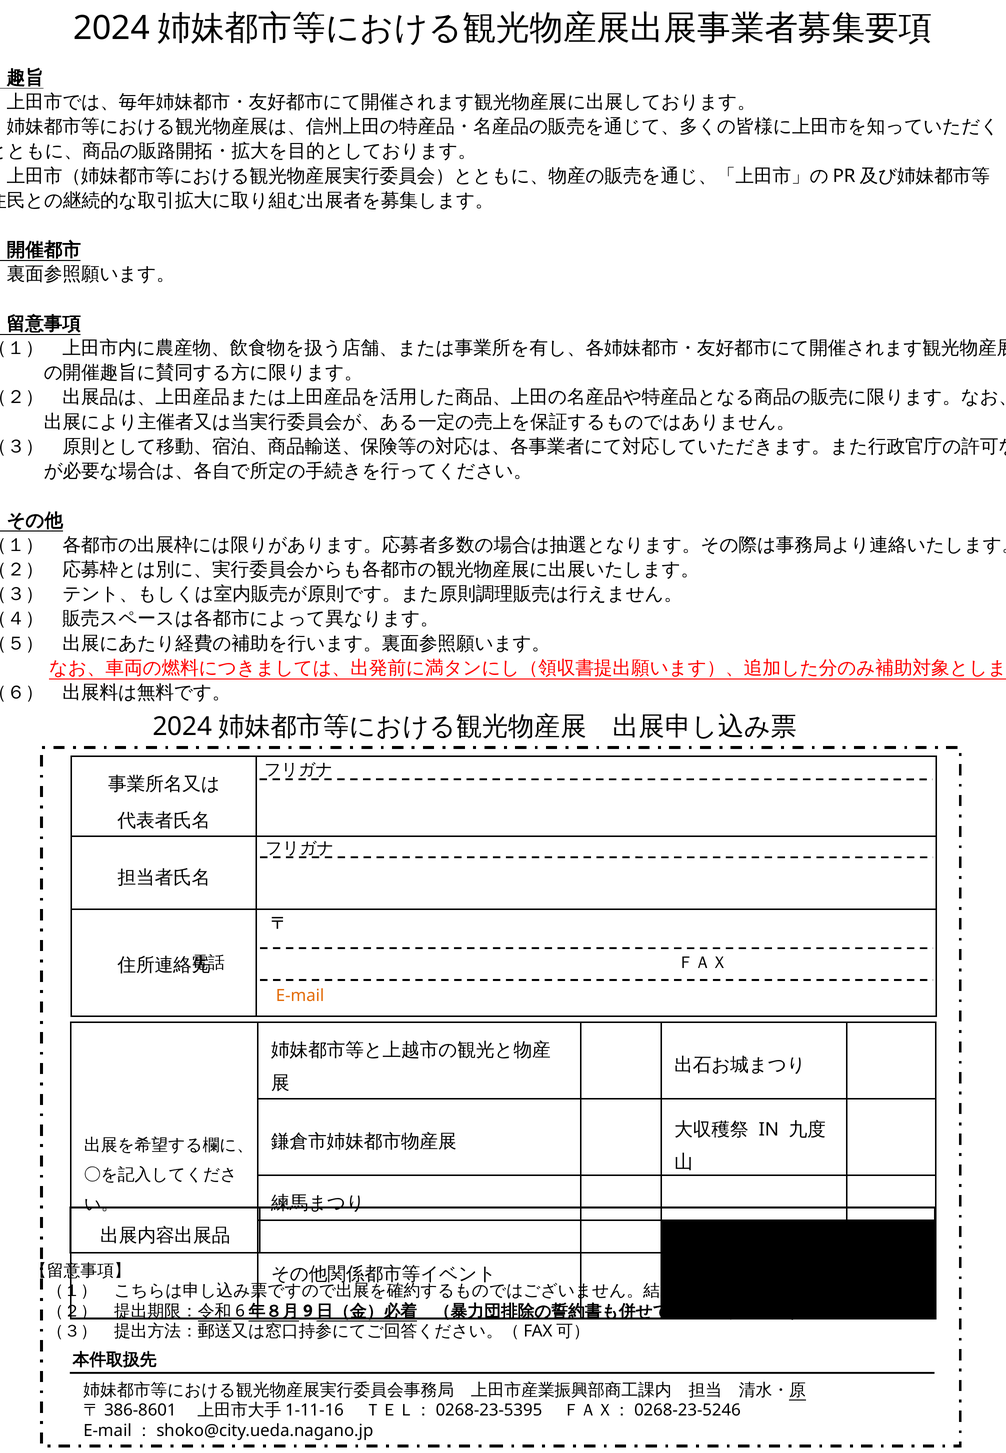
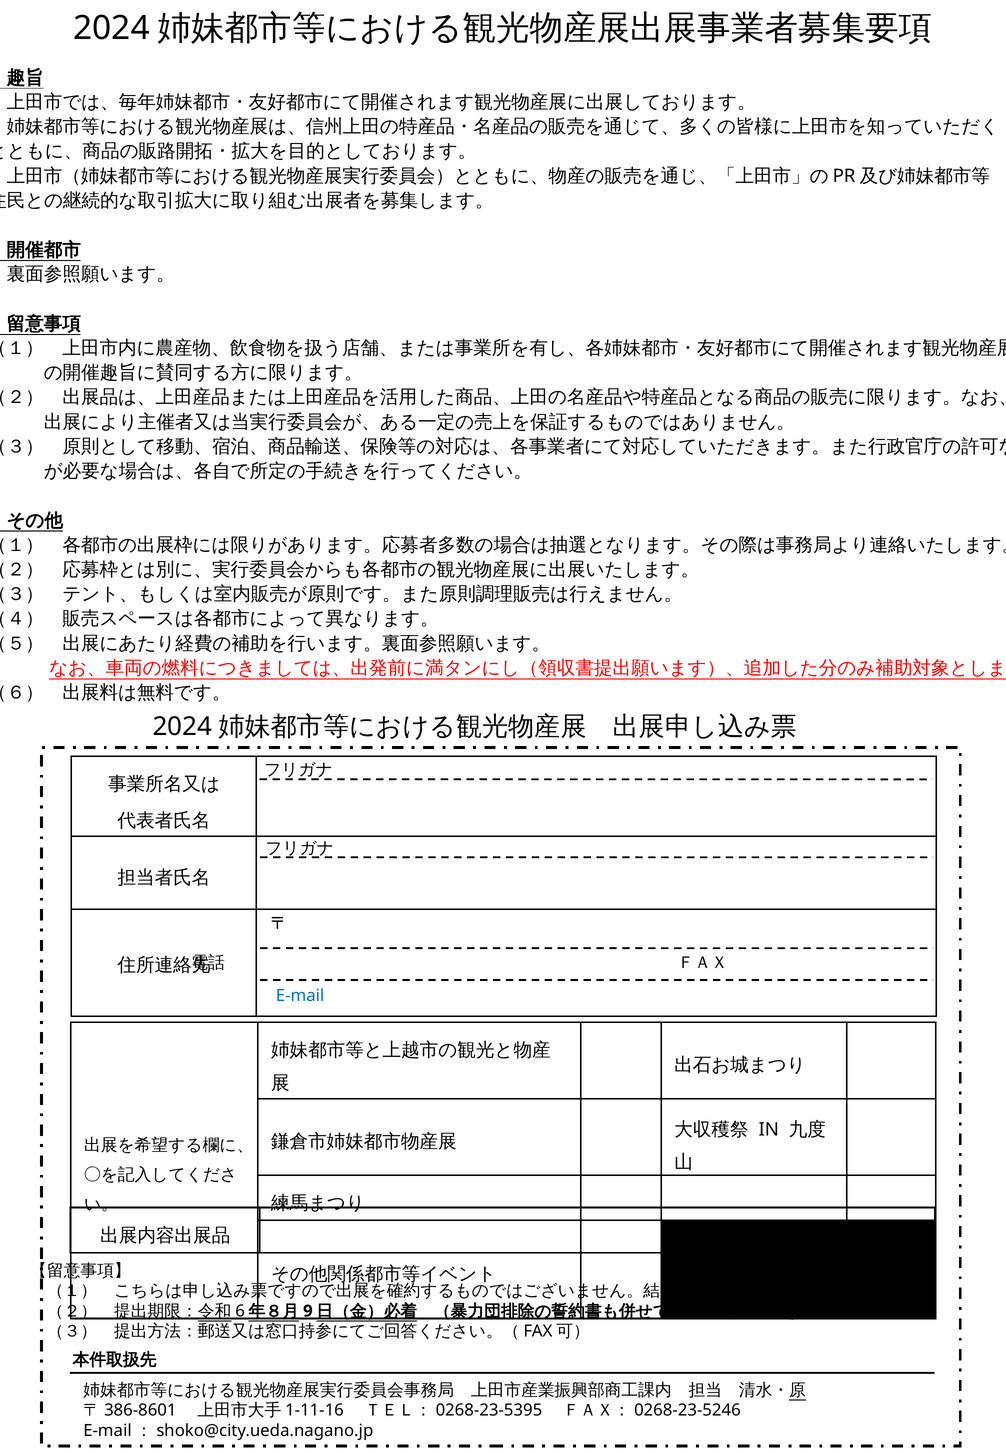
E-mail colour: orange -> blue (300, 996)
